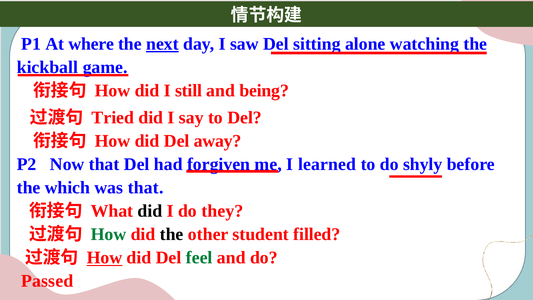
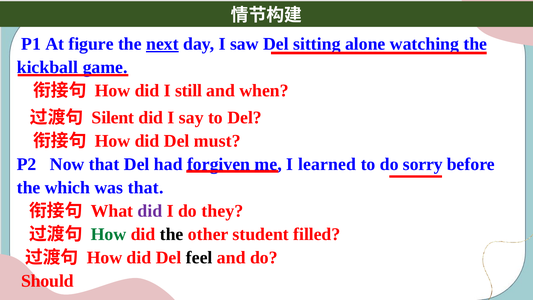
where: where -> figure (91, 44)
being: being -> when (264, 91)
Tried: Tried -> Silent (113, 118)
away: away -> must (217, 141)
shyly: shyly -> sorry (423, 164)
did colour: black -> purple (150, 211)
How underline: present -> none (104, 258)
feel colour: green -> black (199, 258)
Passed: Passed -> Should (47, 281)
